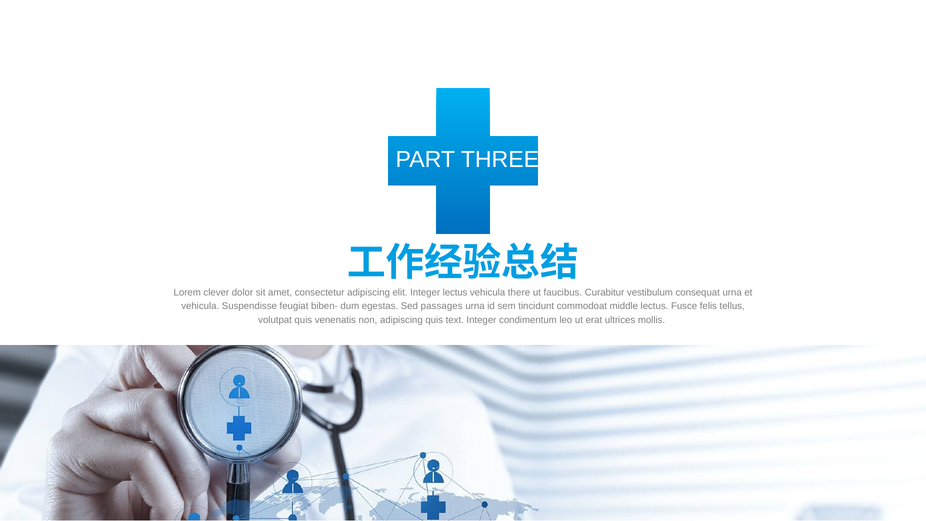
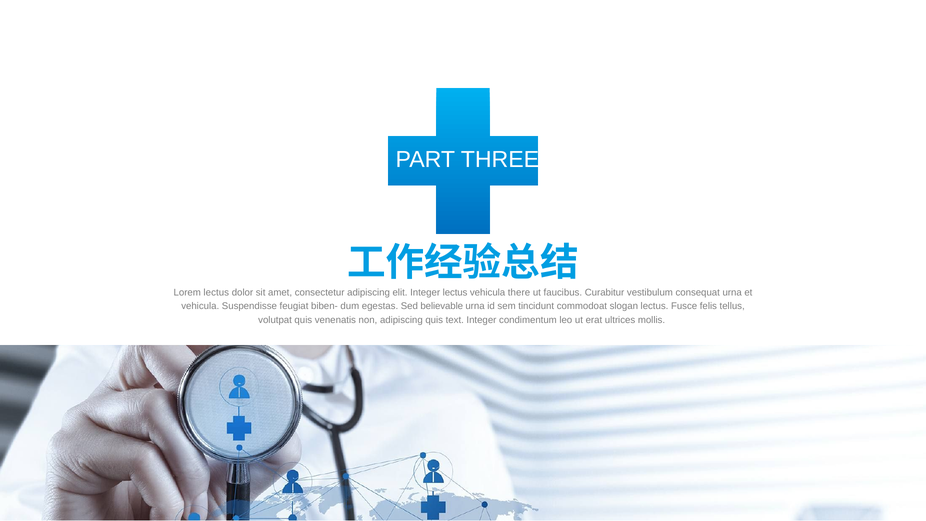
Lorem clever: clever -> lectus (216, 292)
passages: passages -> believable (442, 306)
middle: middle -> slogan (624, 306)
